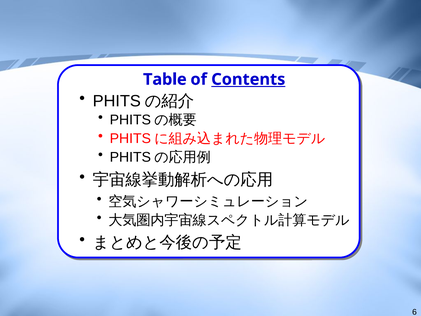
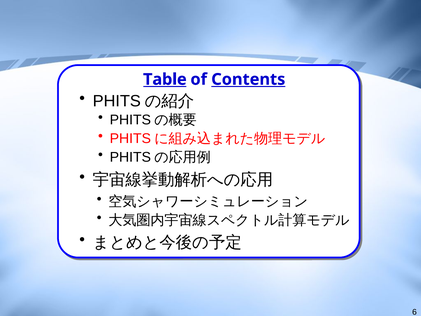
Table underline: none -> present (165, 79)
